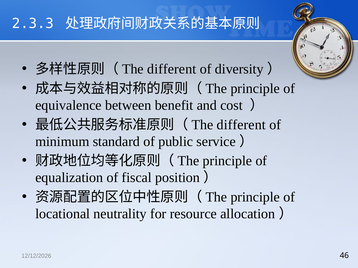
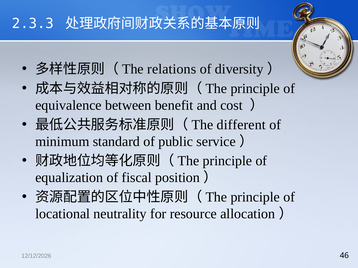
different: different -> relations (172, 69)
